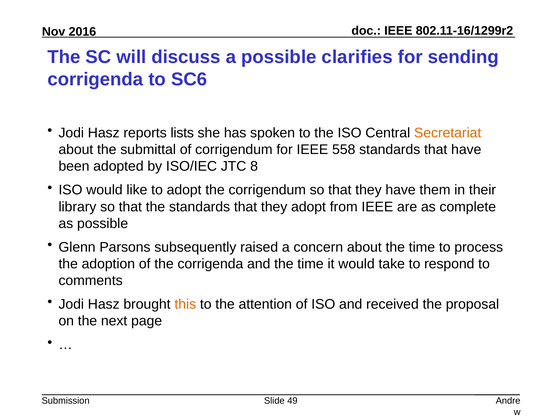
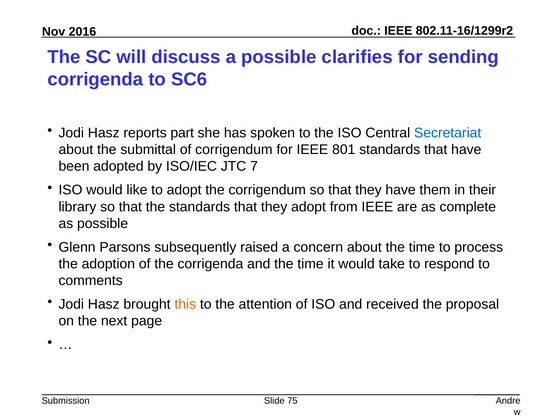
lists: lists -> part (182, 133)
Secretariat colour: orange -> blue (448, 133)
558: 558 -> 801 (344, 150)
8: 8 -> 7 (254, 166)
49: 49 -> 75 (292, 401)
